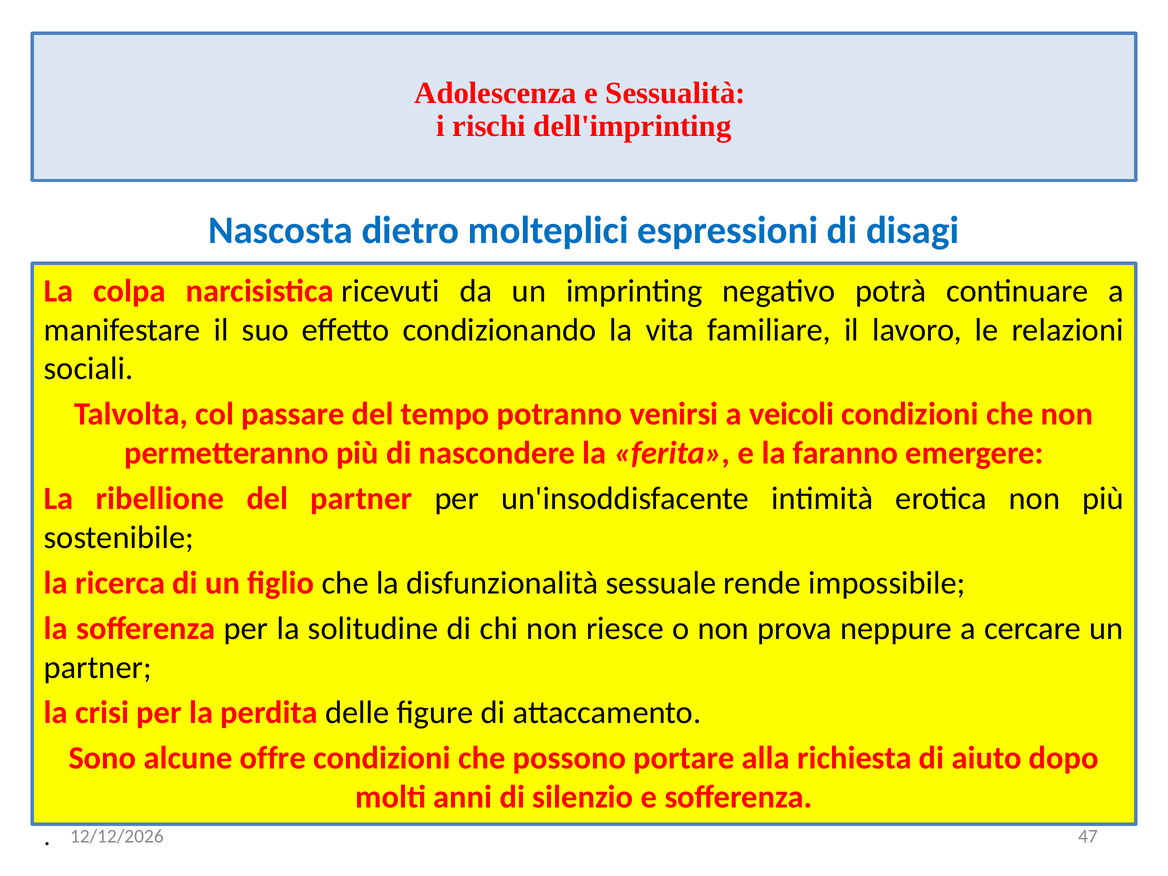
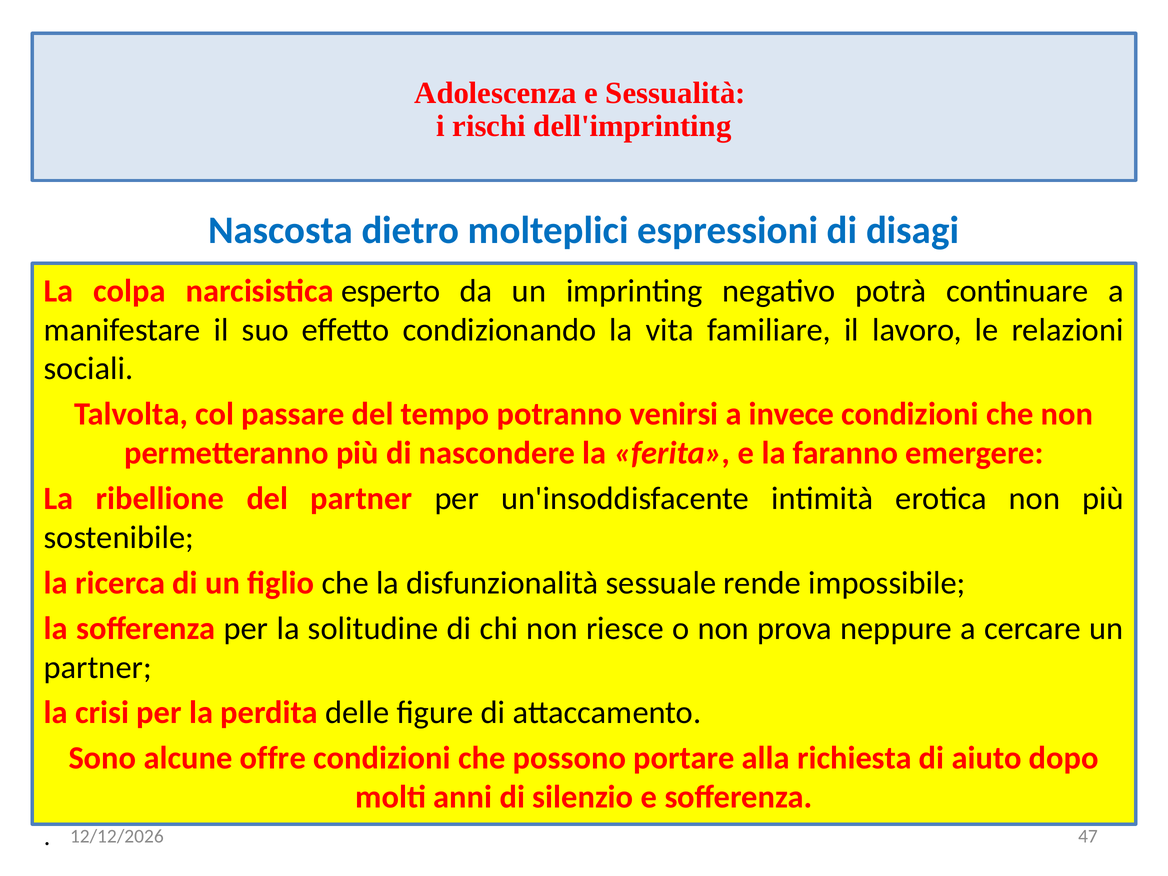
ricevuti: ricevuti -> esperto (391, 291)
veicoli: veicoli -> invece (792, 414)
